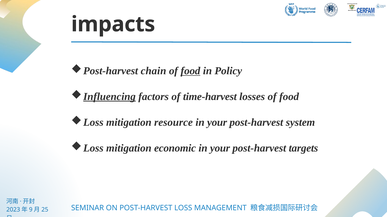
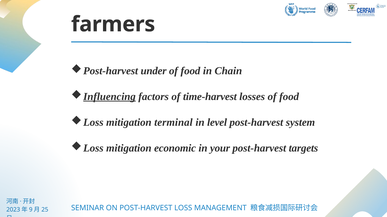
impacts: impacts -> farmers (113, 24)
chain: chain -> under (154, 71)
food underline: present -> none (190, 71)
Policy: Policy -> Chain (228, 71)
resource: resource -> terminal (173, 123)
your: your -> level (217, 123)
